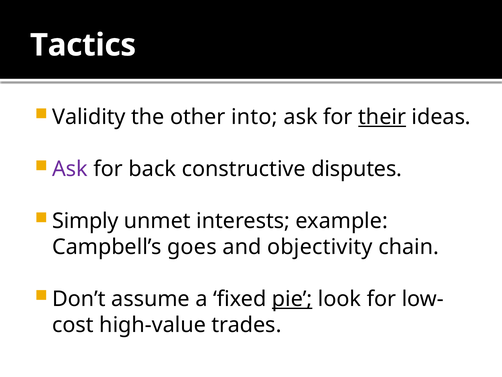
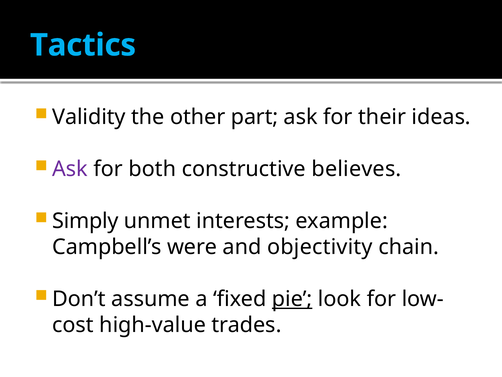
Tactics colour: white -> light blue (83, 45)
into: into -> part (255, 117)
their underline: present -> none (382, 117)
back: back -> both (152, 169)
disputes: disputes -> believes (356, 169)
goes: goes -> were (192, 247)
